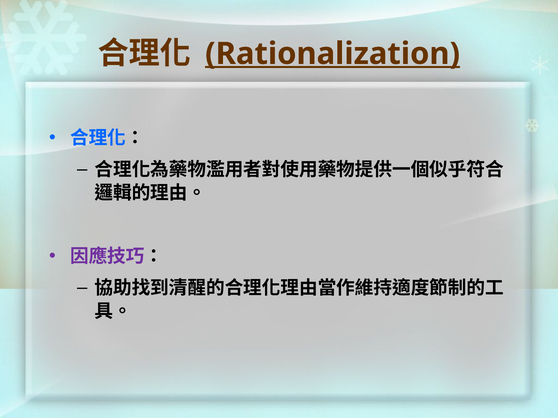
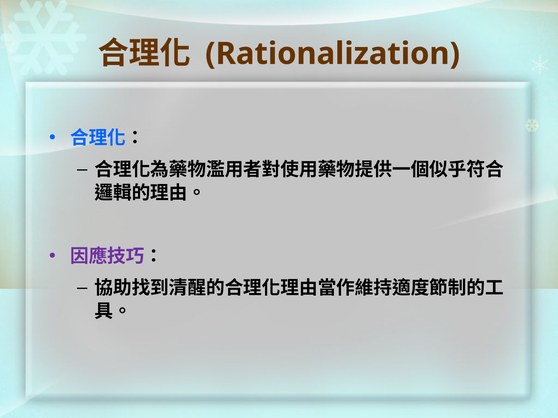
Rationalization underline: present -> none (333, 54)
